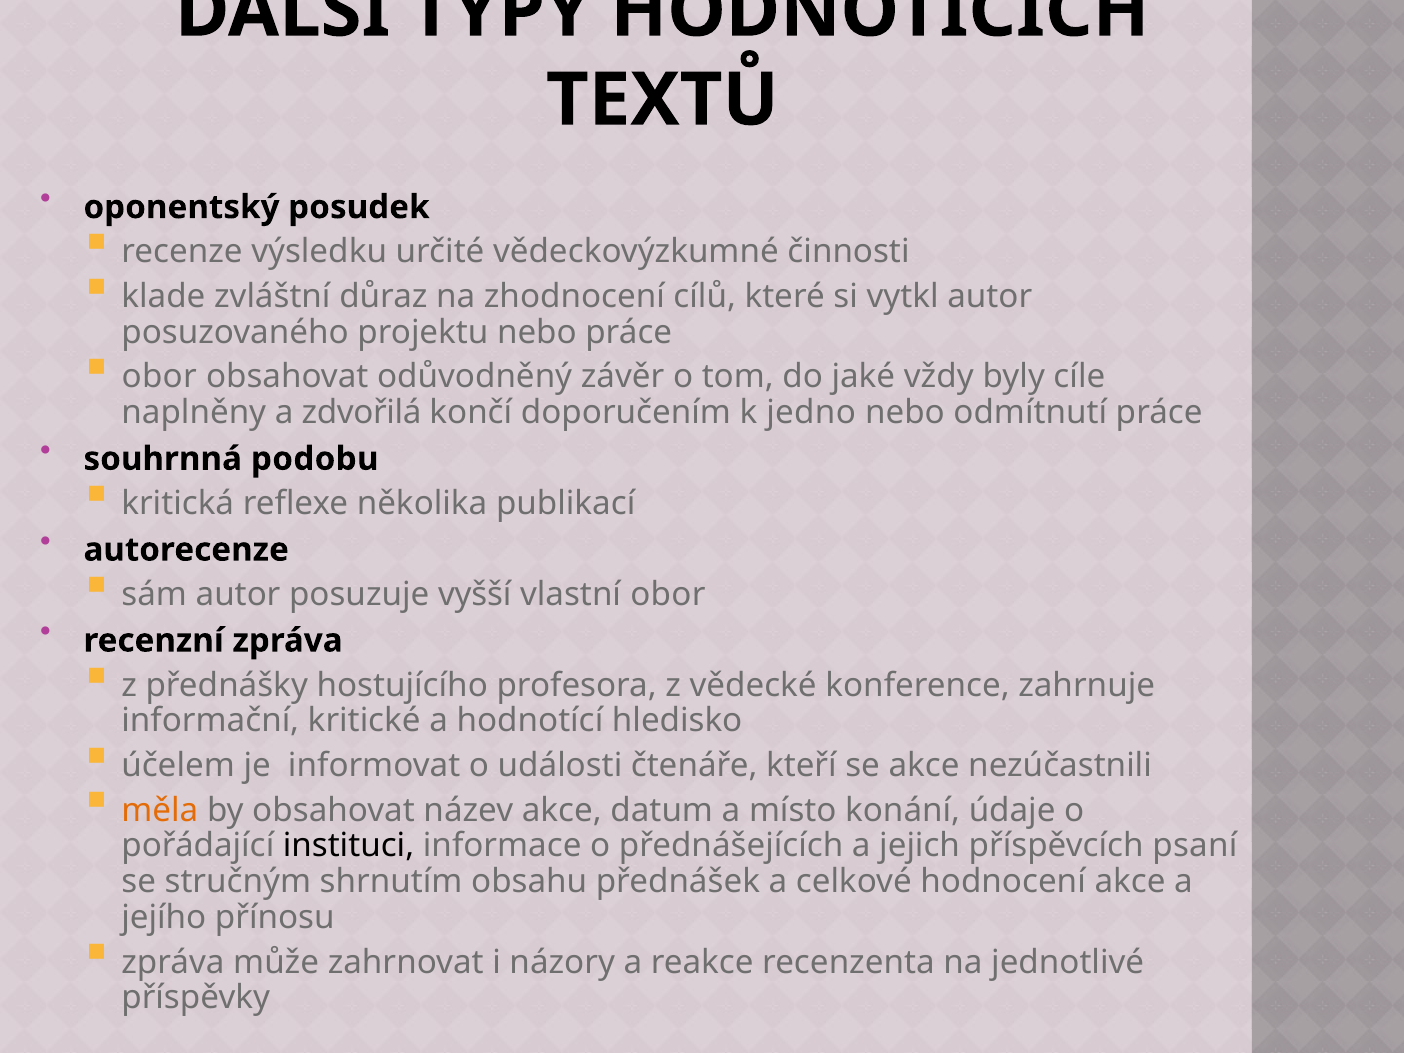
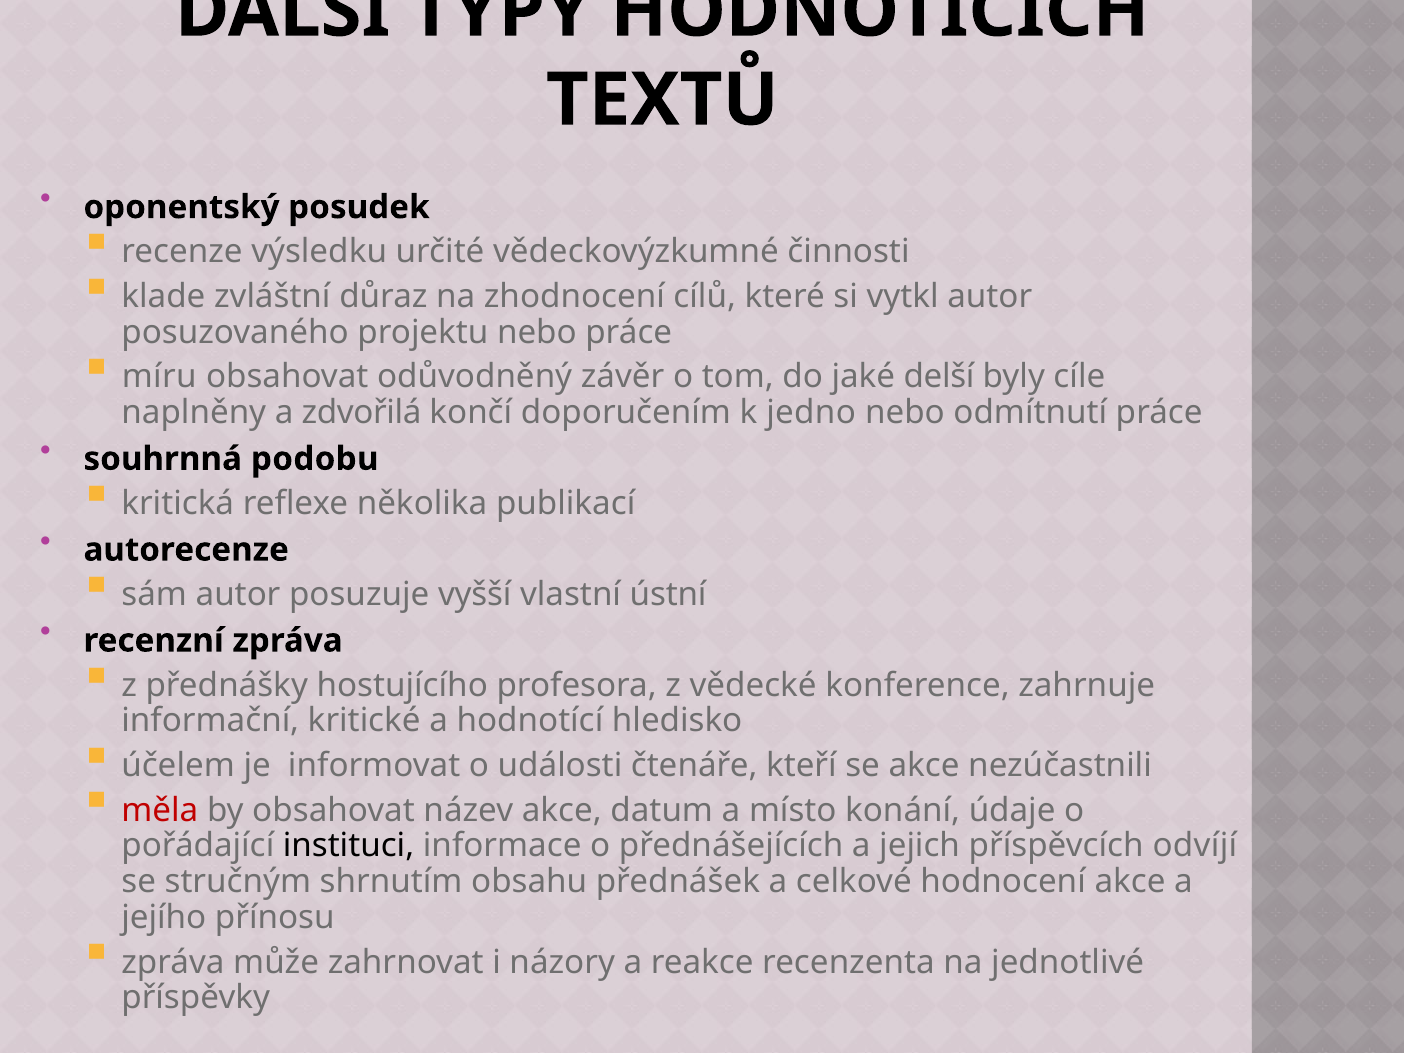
obor: obor -> míru (159, 377)
vždy: vždy -> delší (939, 377)
vlastní obor: obor -> ústní (668, 594)
měla colour: orange -> red (160, 810)
psaní: psaní -> odvíjí (1195, 846)
